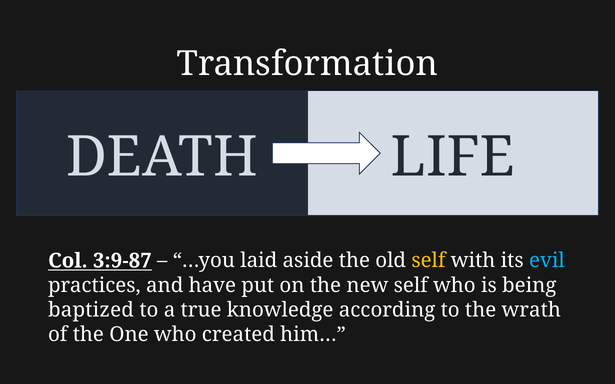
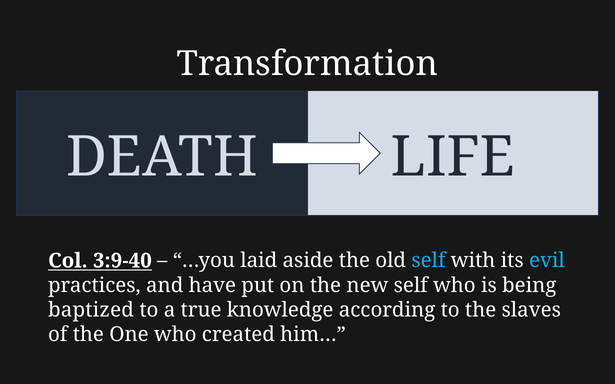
3:9-87: 3:9-87 -> 3:9-40 (122, 261)
self colour: yellow -> light blue (428, 261)
wrath: wrath -> slaves (531, 310)
